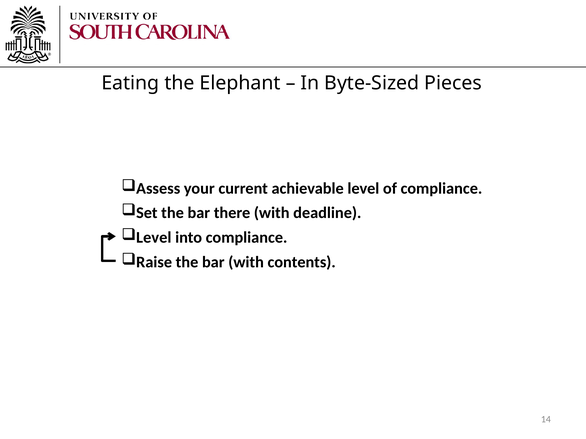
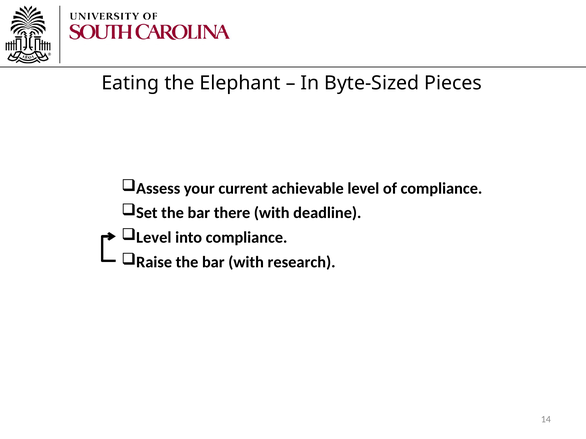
contents: contents -> research (302, 262)
